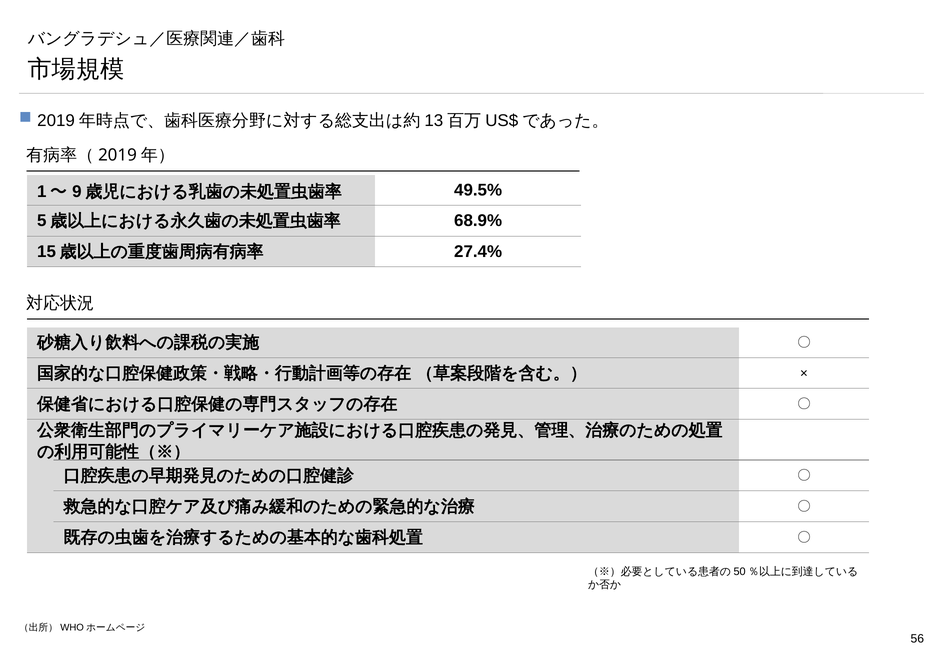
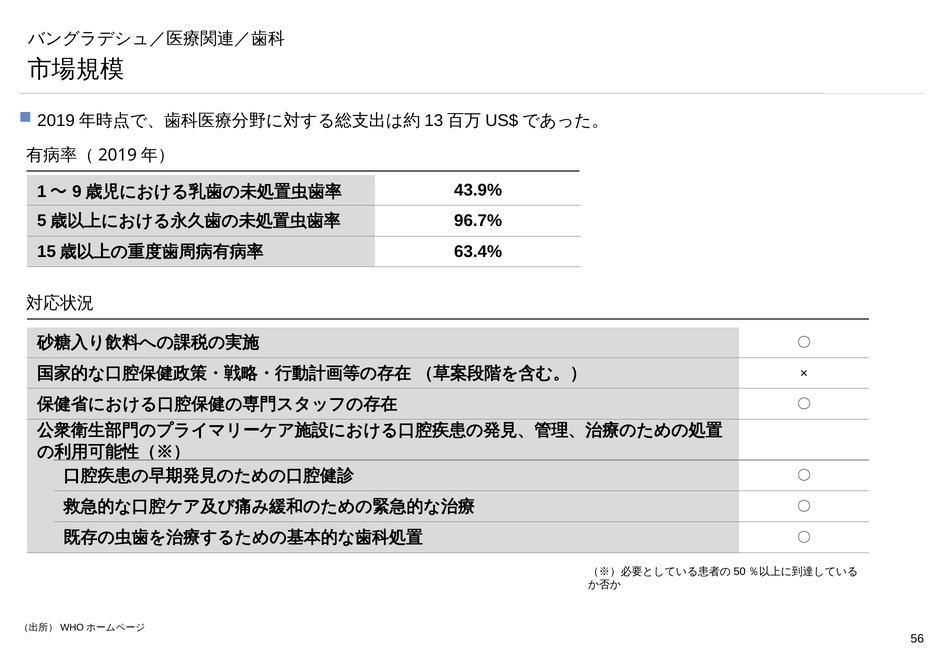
49.5%: 49.5% -> 43.9% (478, 190)
68.9%: 68.9% -> 96.7% (478, 221)
27.4%: 27.4% -> 63.4% (478, 252)
